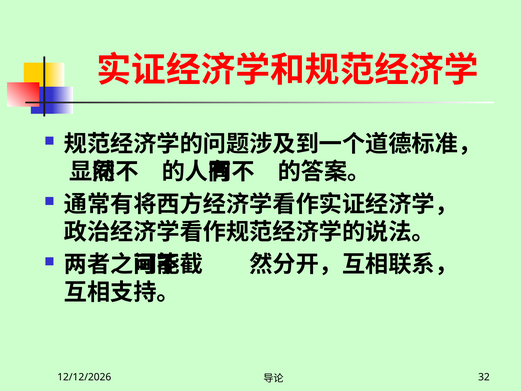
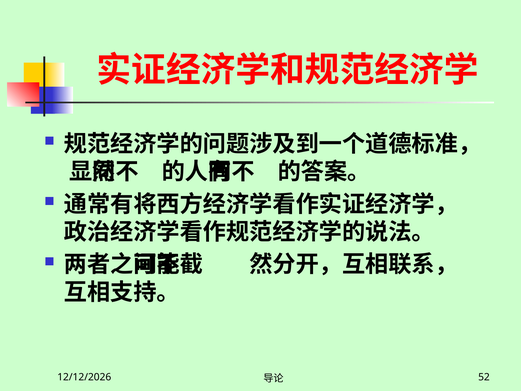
32: 32 -> 52 (484, 377)
